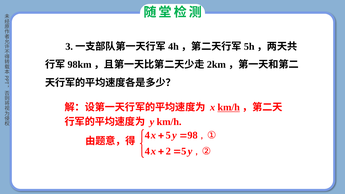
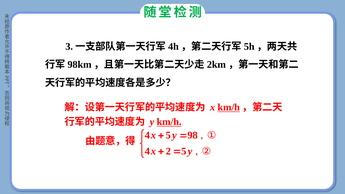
km/h underline: none -> present (169, 122)
